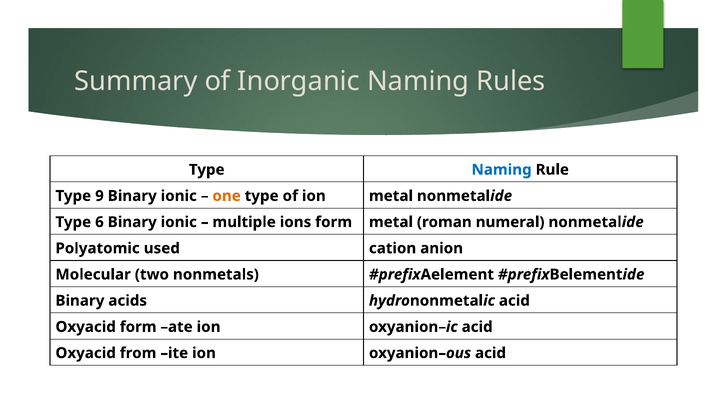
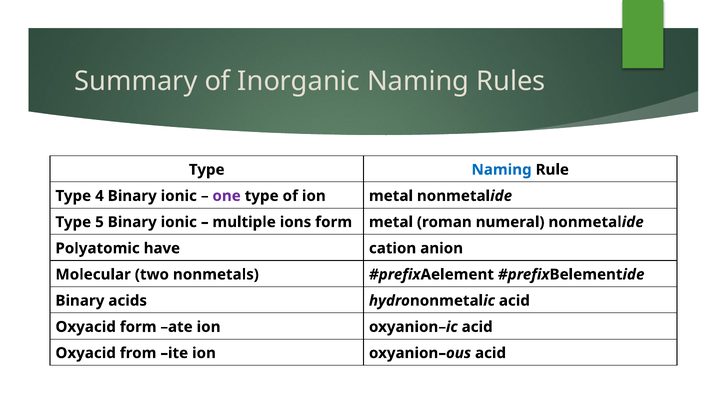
9: 9 -> 4 (99, 196)
one colour: orange -> purple (227, 196)
6: 6 -> 5 (99, 222)
used: used -> have (162, 248)
